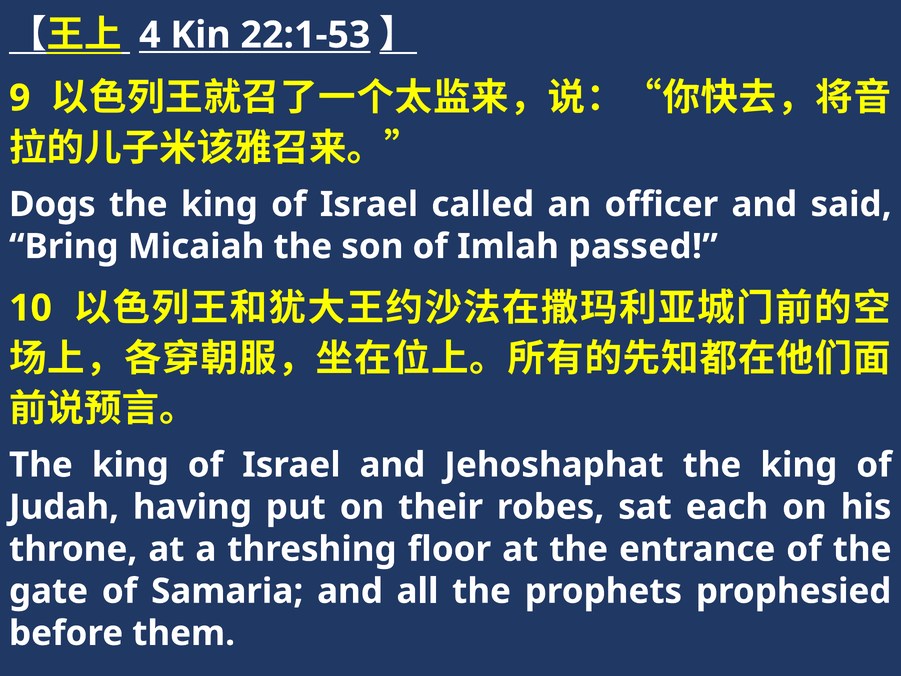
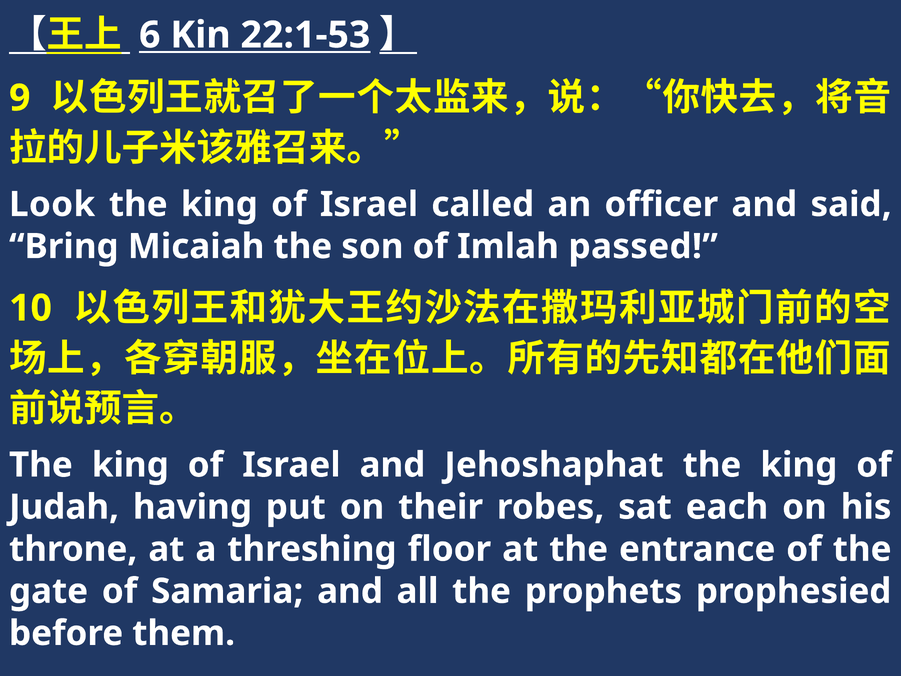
4: 4 -> 6 (150, 35)
Dogs: Dogs -> Look (52, 204)
